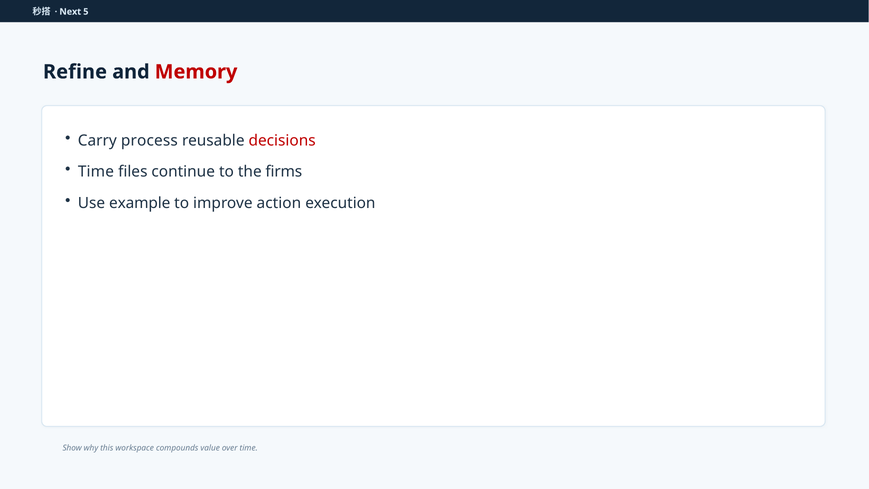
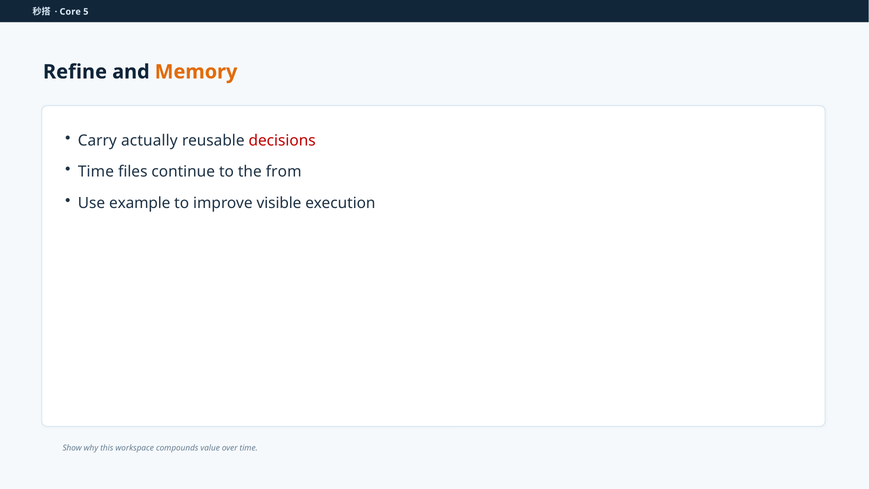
Next: Next -> Core (70, 12)
Memory colour: red -> orange (196, 72)
process: process -> actually (149, 141)
firms: firms -> from (284, 172)
action: action -> visible (279, 203)
